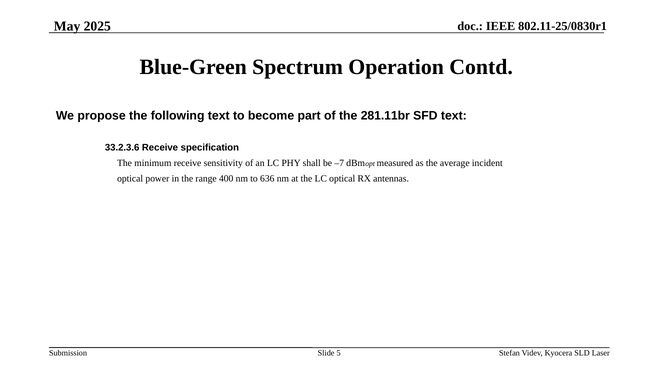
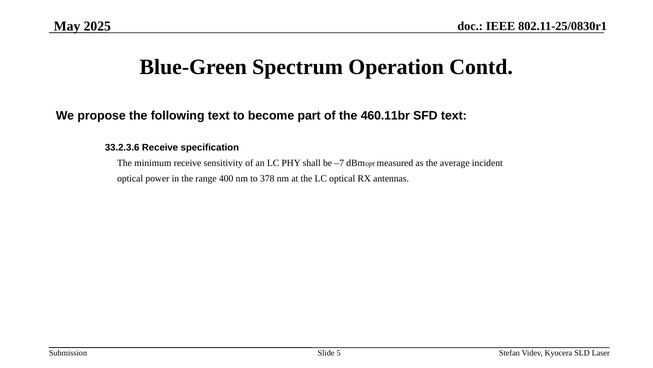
281.11br: 281.11br -> 460.11br (385, 116)
636: 636 -> 378 (267, 178)
